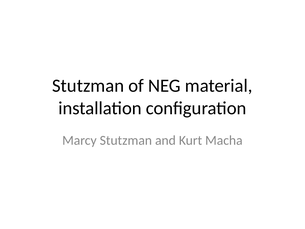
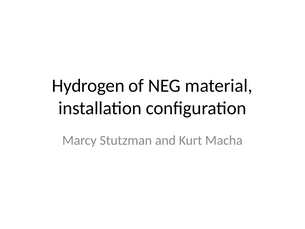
Stutzman: Stutzman -> Hydrogen (88, 86)
